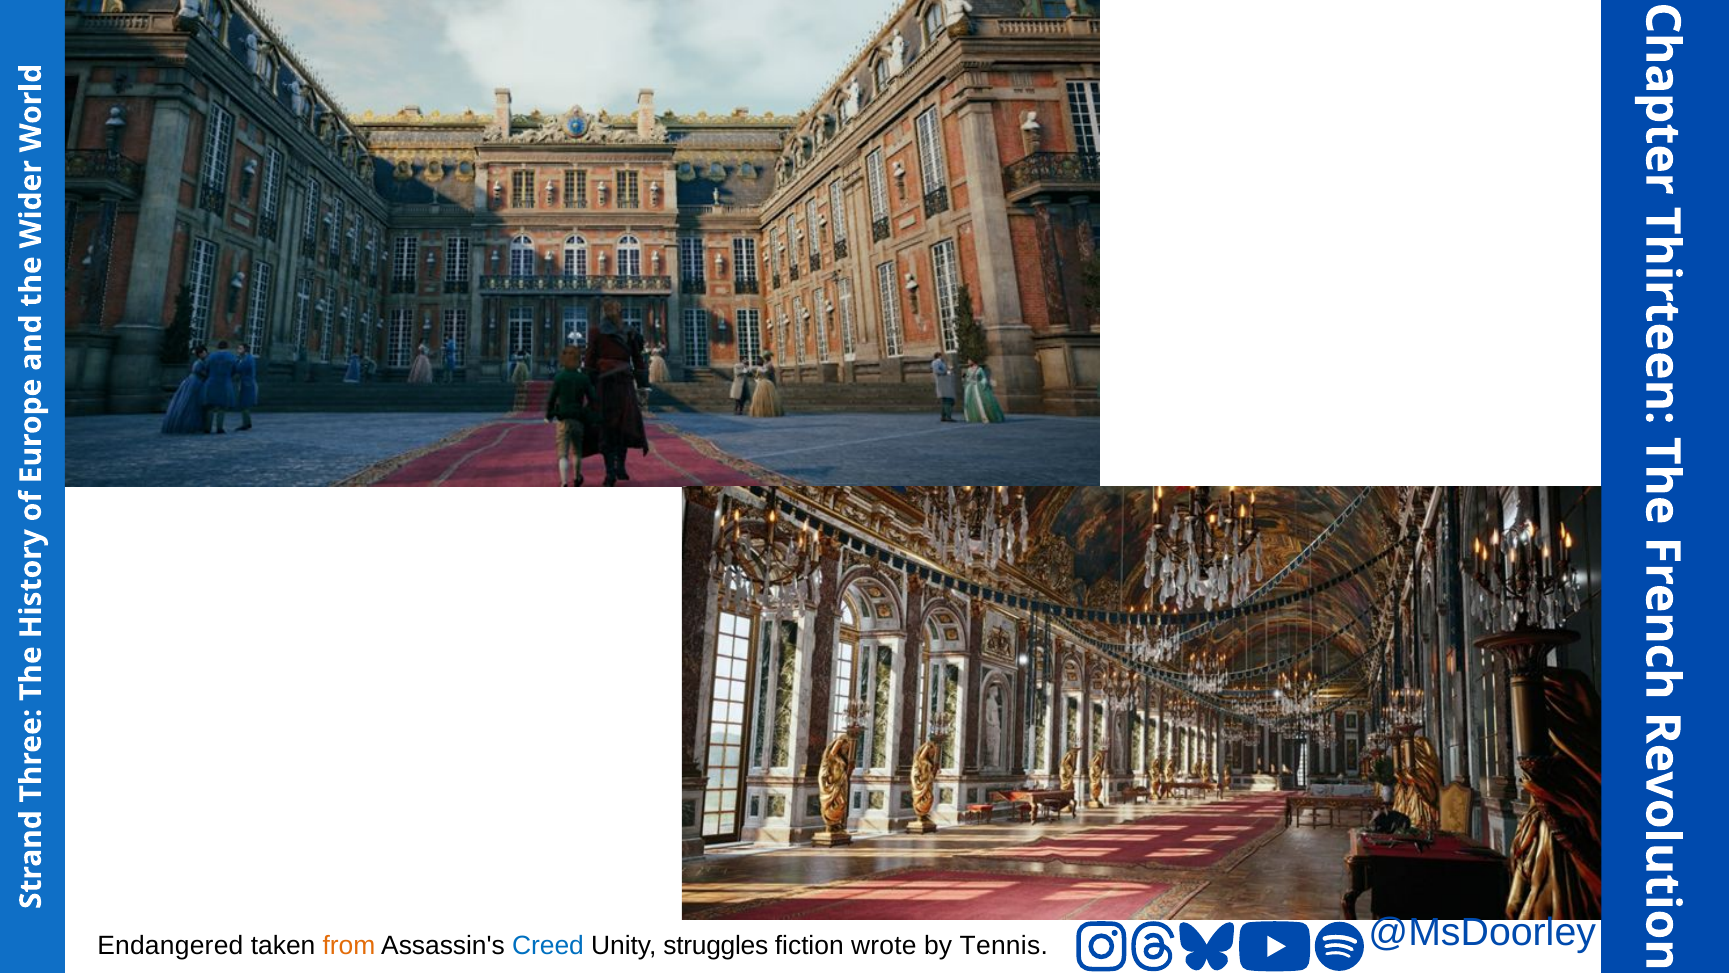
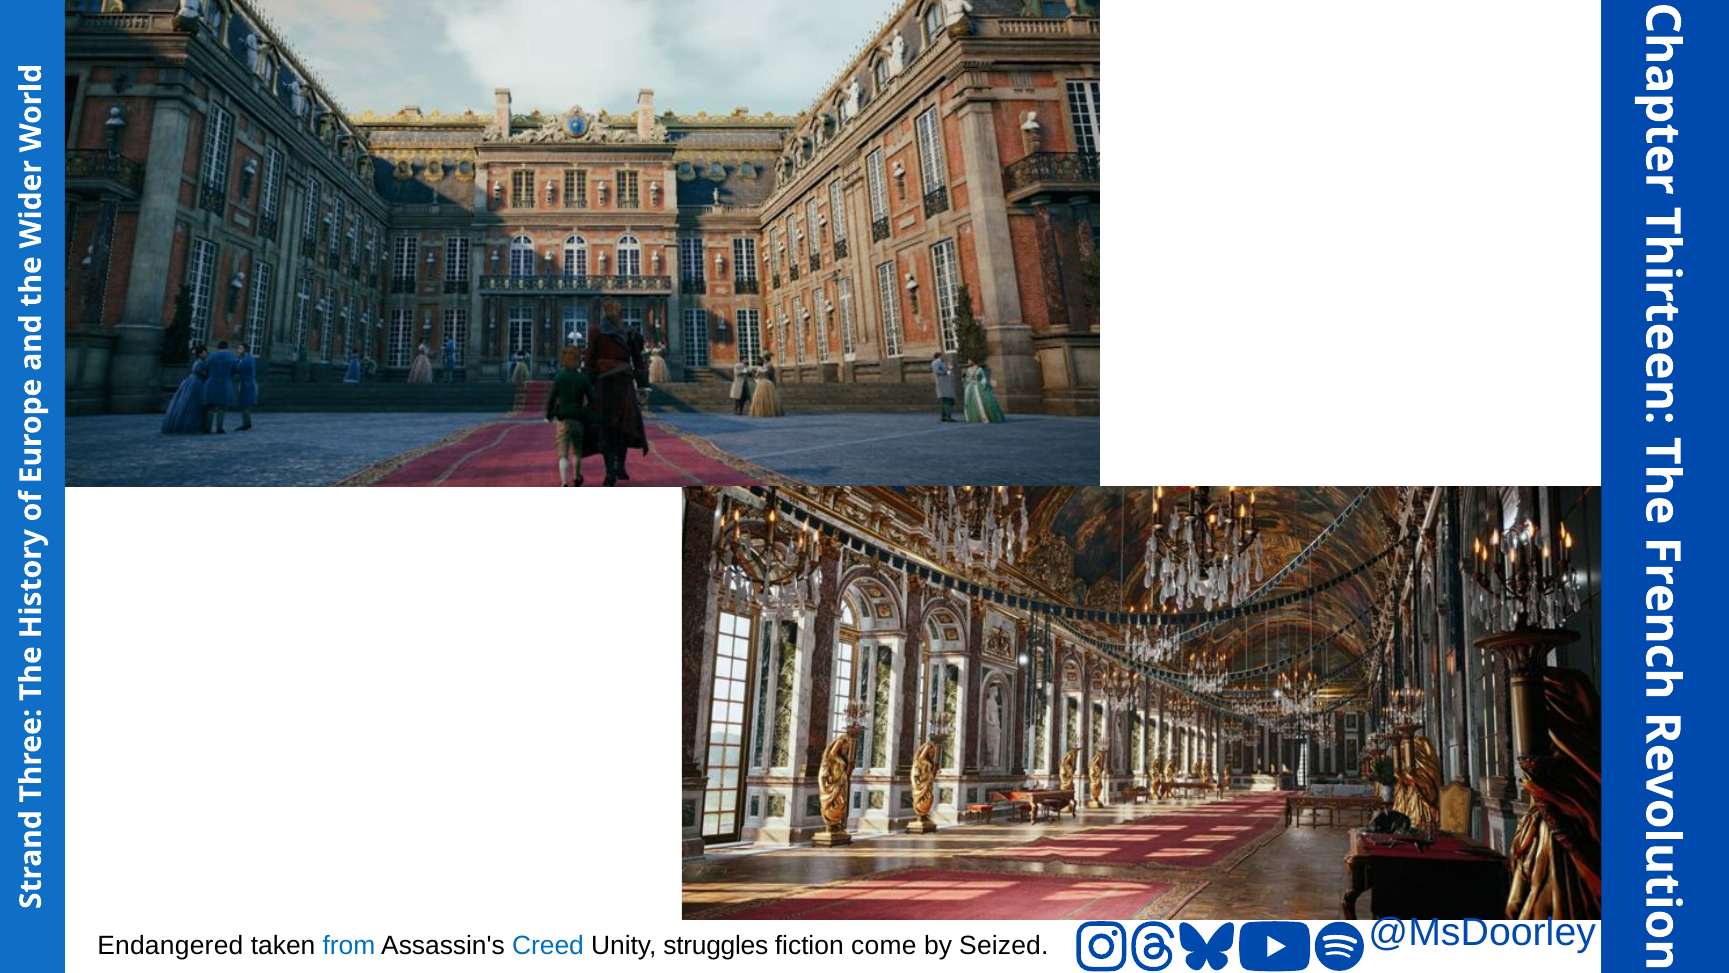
from colour: orange -> blue (349, 945)
wrote: wrote -> come (884, 945)
Tennis: Tennis -> Seized (1004, 945)
